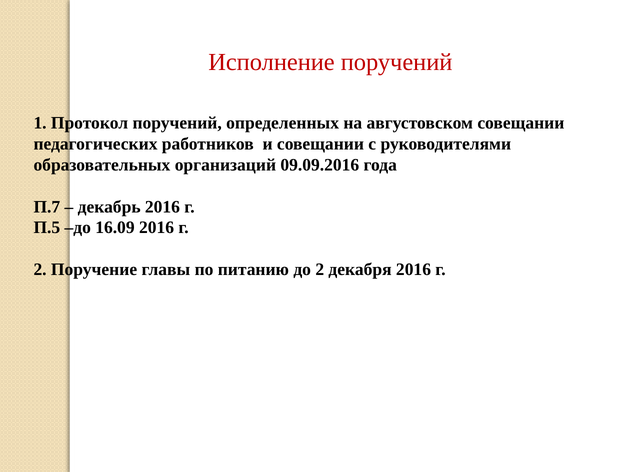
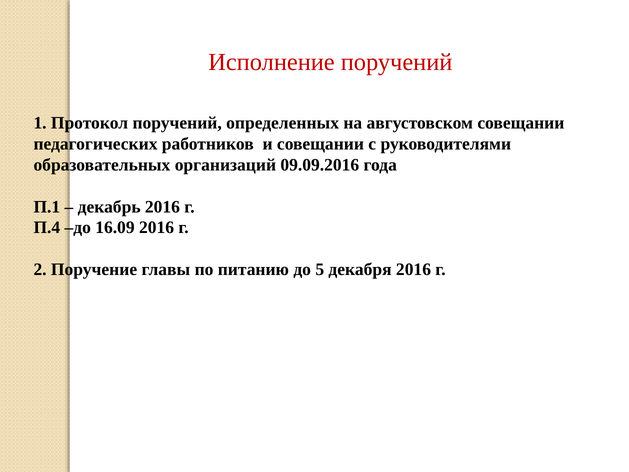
П.7: П.7 -> П.1 (47, 207)
П.5: П.5 -> П.4 (47, 228)
до 2: 2 -> 5 (320, 270)
